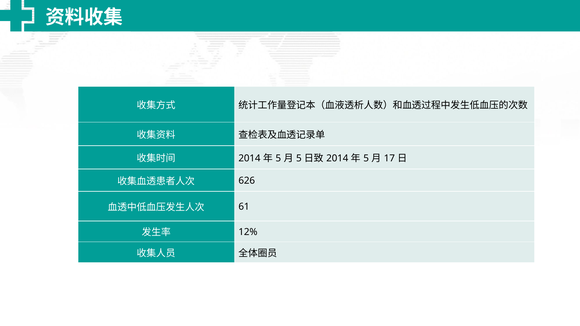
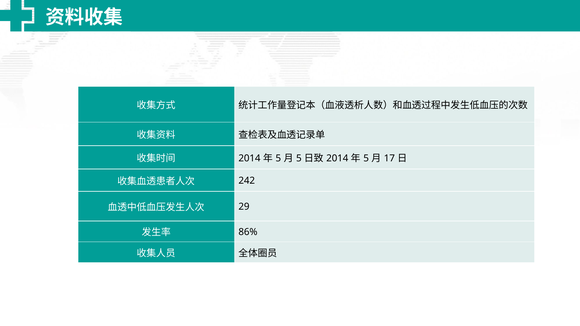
626: 626 -> 242 (247, 181)
61: 61 -> 29 (244, 207)
12%: 12% -> 86% (248, 232)
